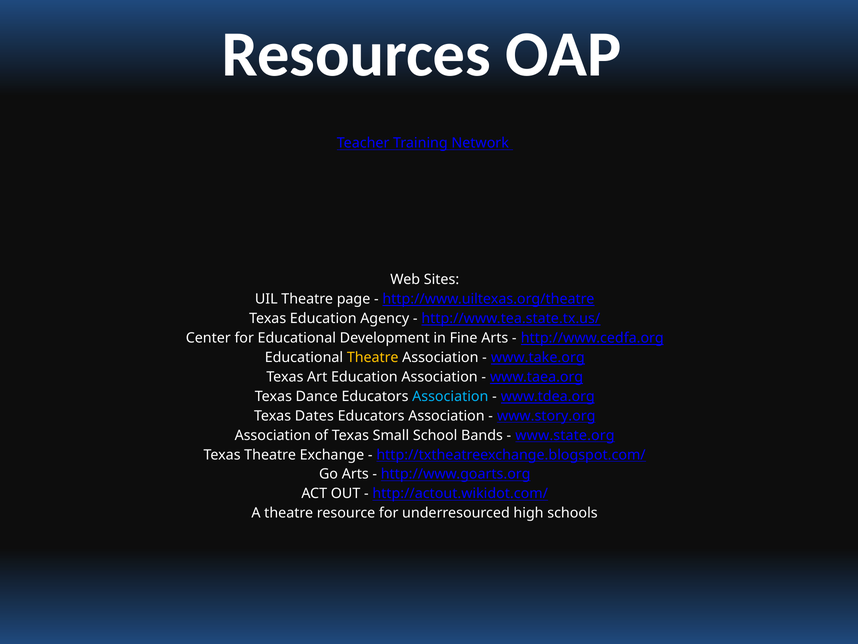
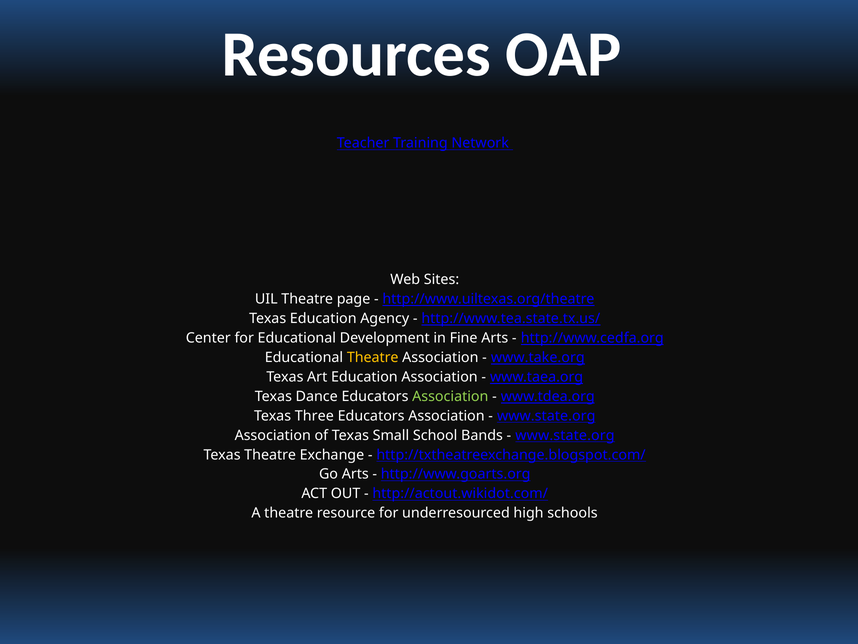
Association colour: light blue -> light green (450, 396)
Dates: Dates -> Three (314, 416)
www.story.org: www.story.org -> www.state.org (546, 416)
